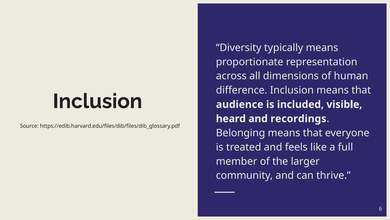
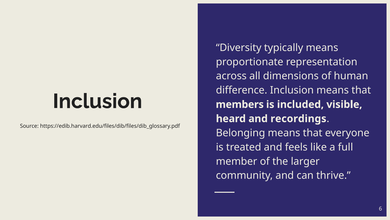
audience: audience -> members (240, 104)
